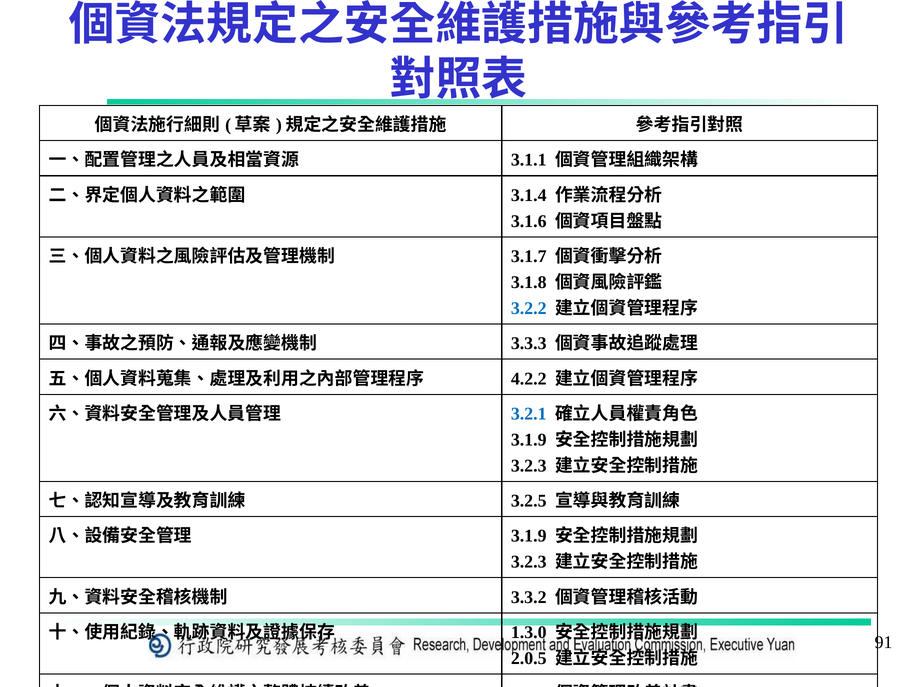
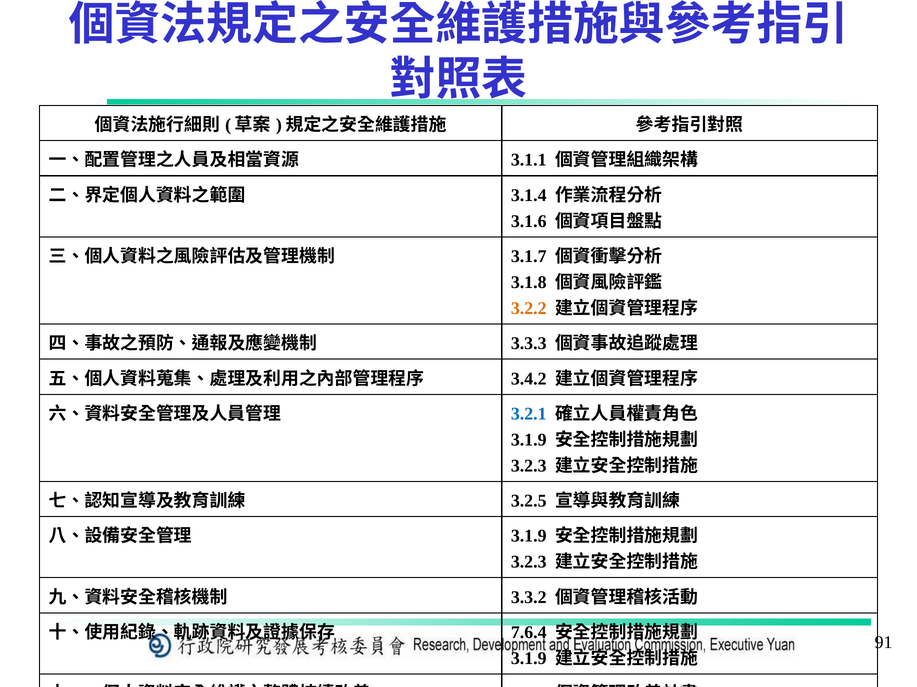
3.2.2 colour: blue -> orange (529, 309)
4.2.2: 4.2.2 -> 3.4.2 (529, 379)
1.3.0: 1.3.0 -> 7.6.4 (529, 633)
2.0.5: 2.0.5 -> 3.1.9 (529, 659)
